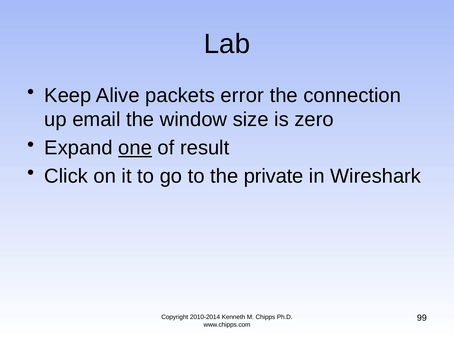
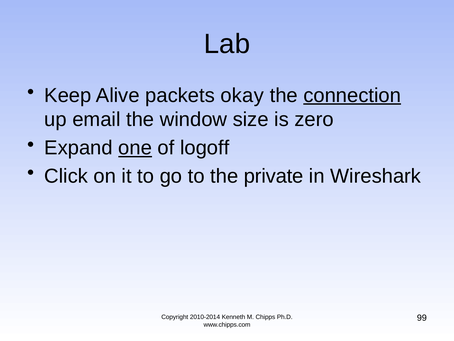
error: error -> okay (242, 95)
connection underline: none -> present (352, 95)
result: result -> logoff (205, 148)
